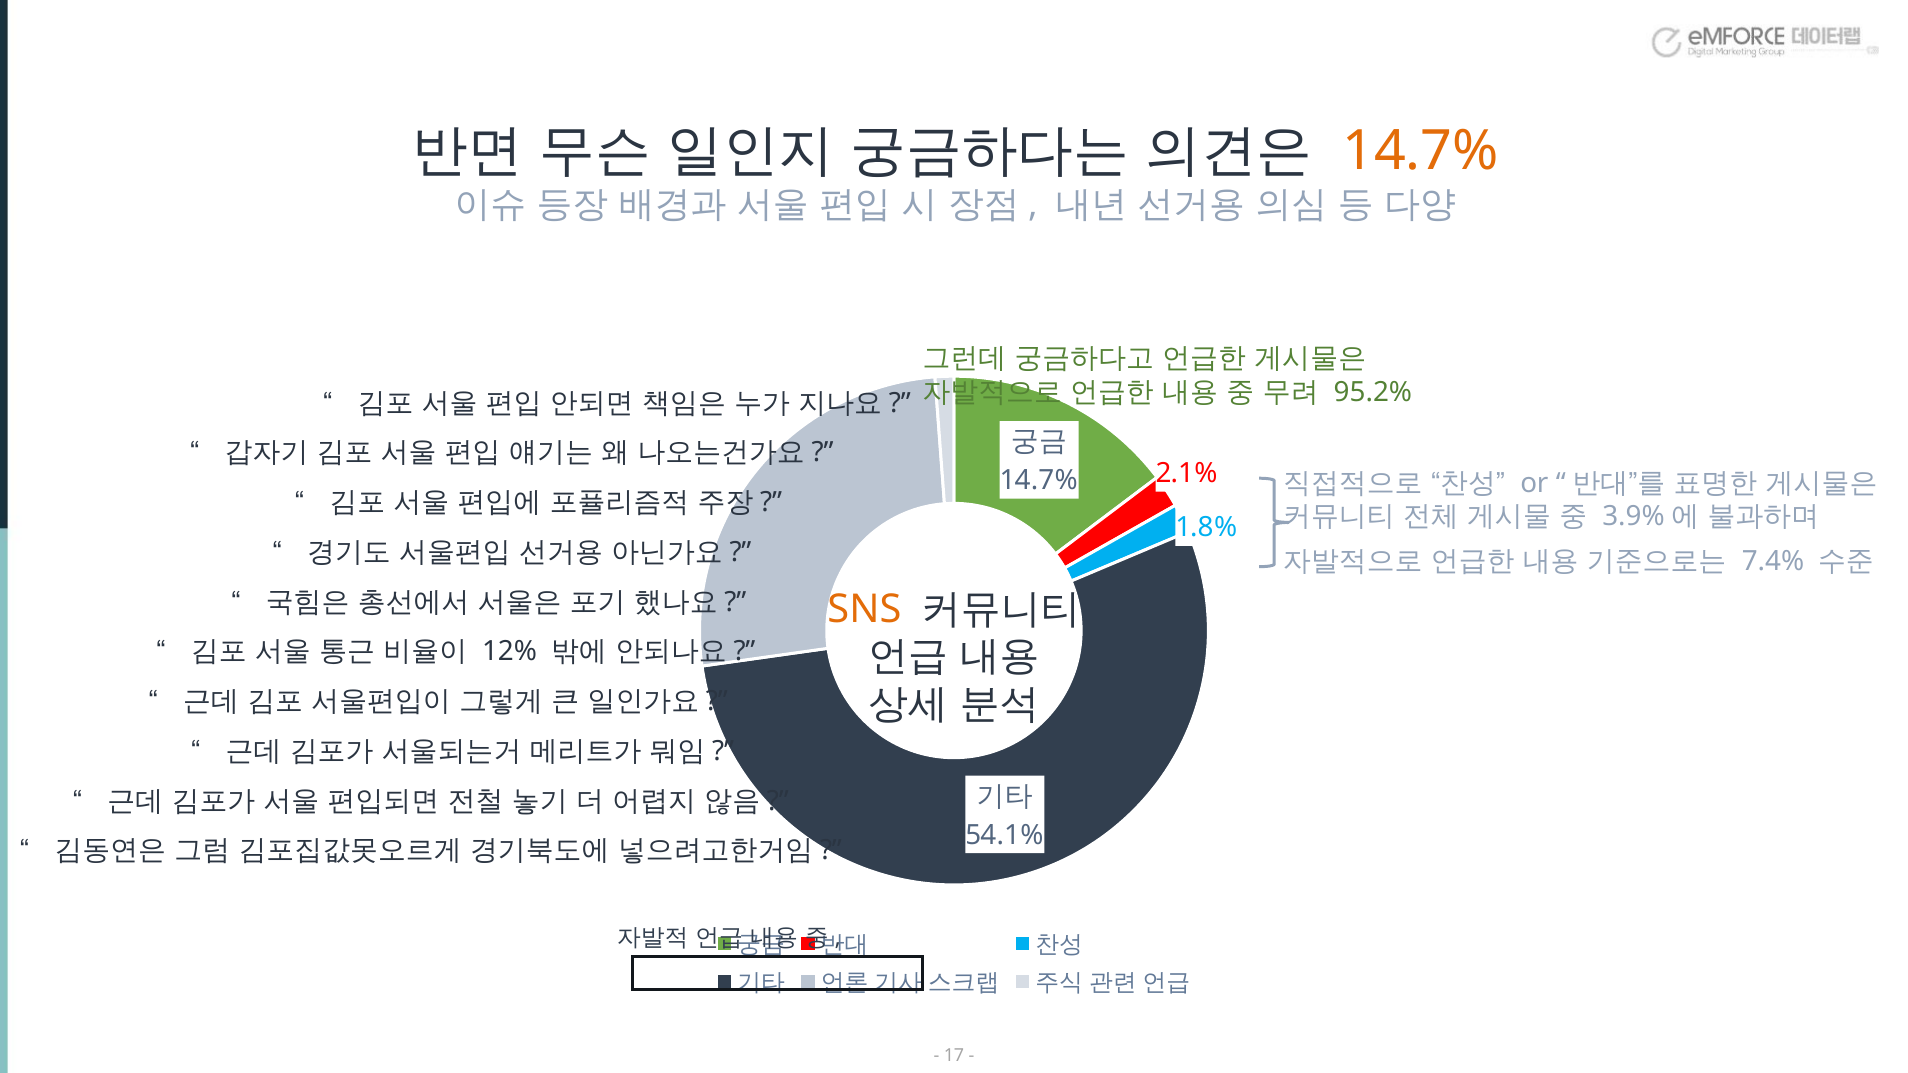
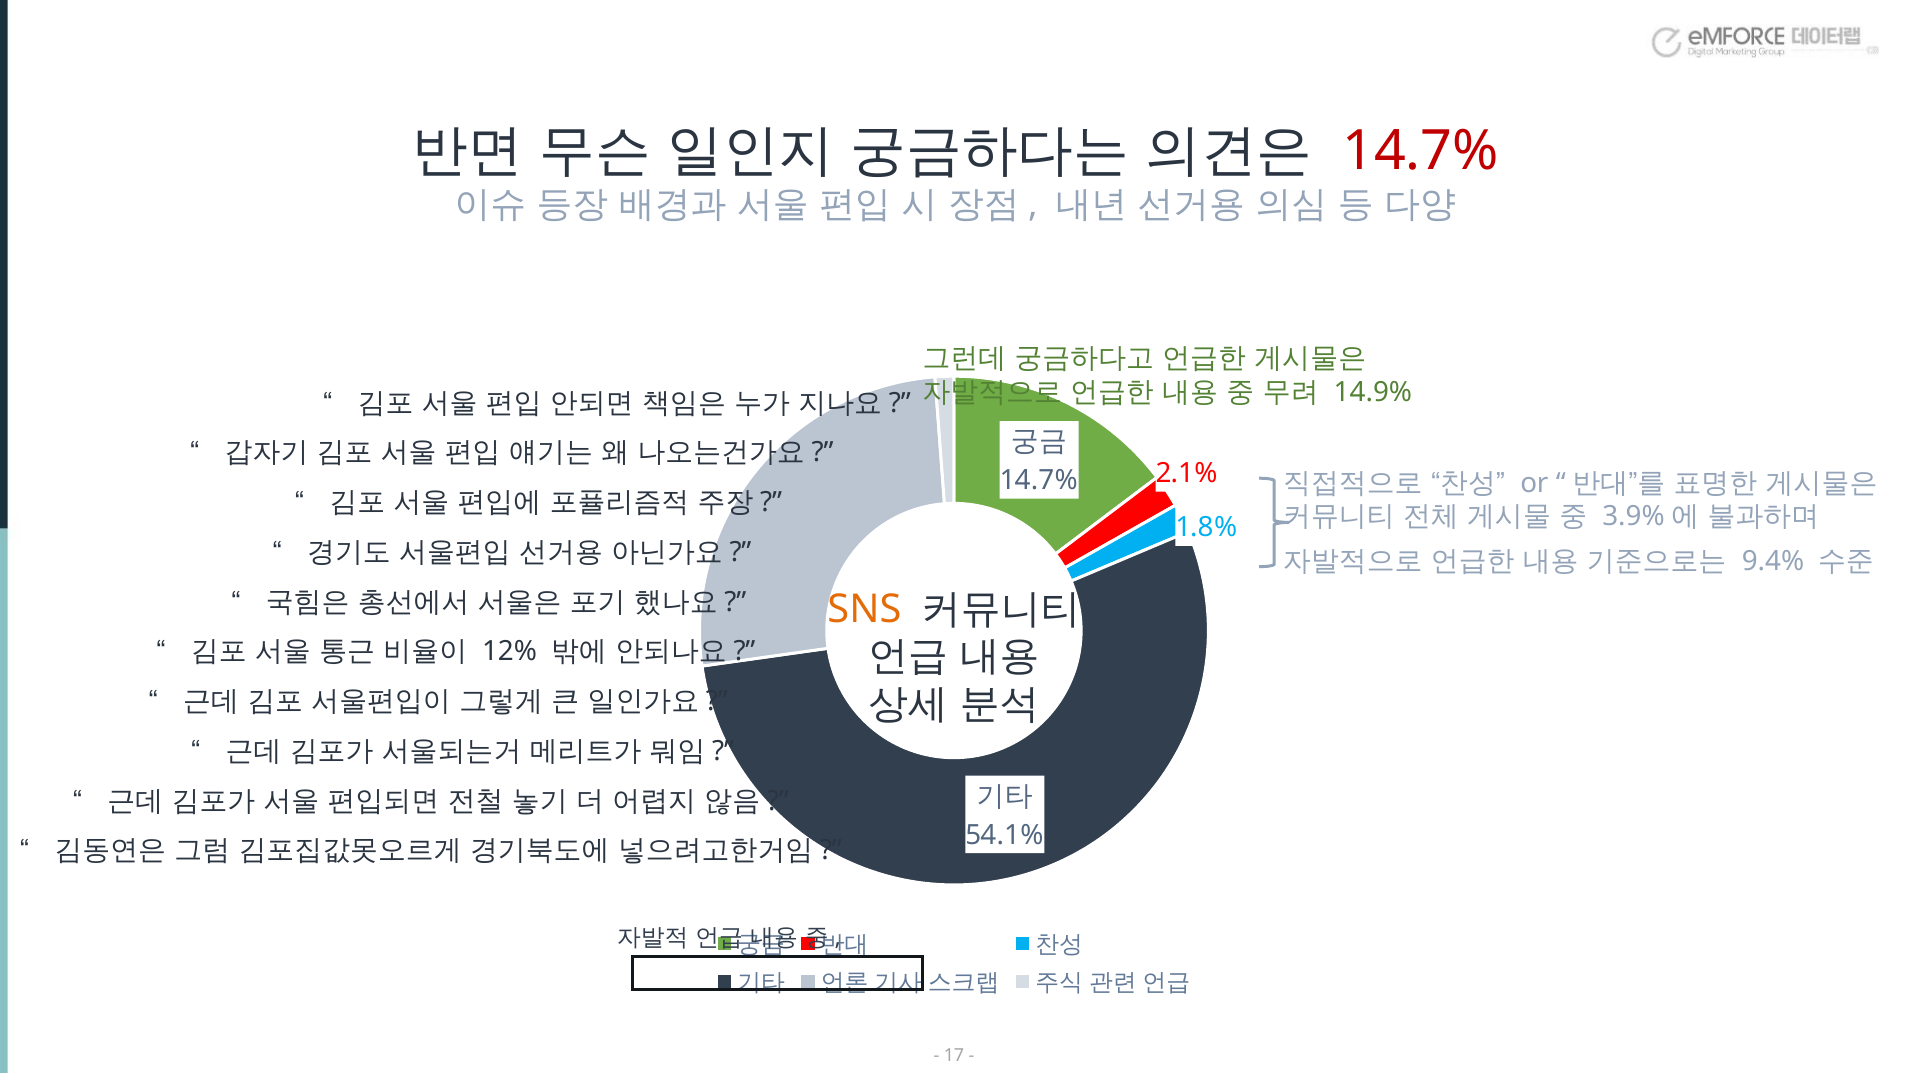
14.7% colour: orange -> red (1421, 152)
95.2%: 95.2% -> 14.9% (1373, 392)
7.4%: 7.4% -> 9.4% (1773, 562)
